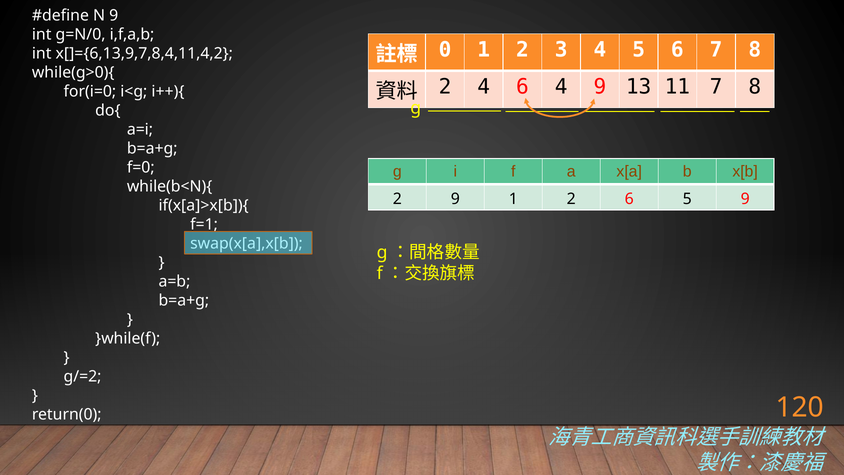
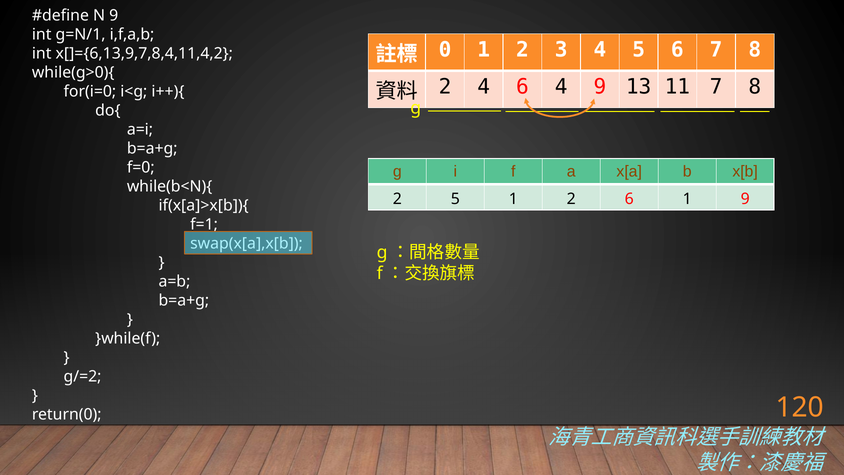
g=N/0: g=N/0 -> g=N/1 (81, 35)
2 9: 9 -> 5 (455, 199)
6 5: 5 -> 1 (687, 199)
